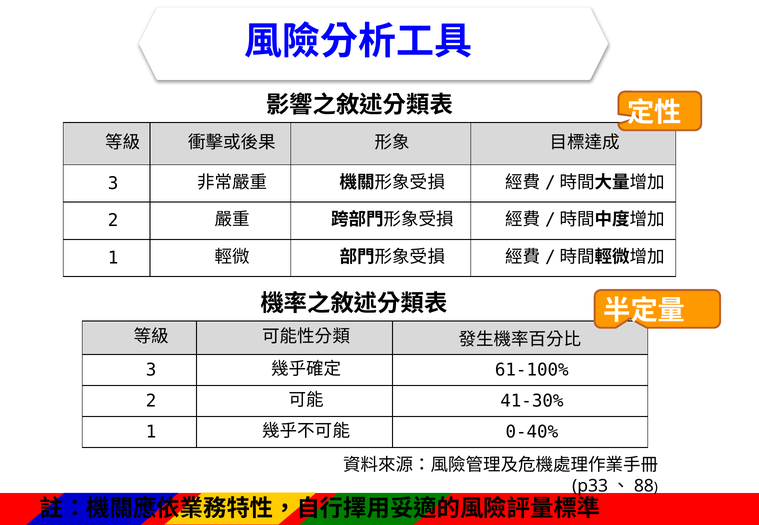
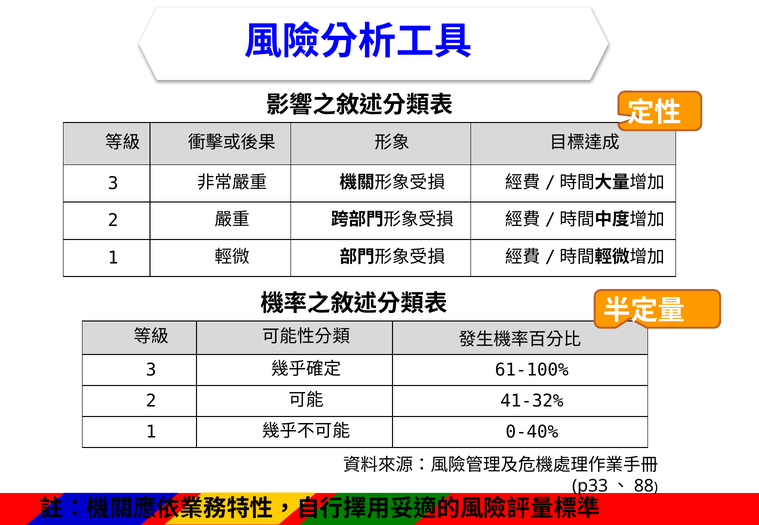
41-30%: 41-30% -> 41-32% (532, 401)
